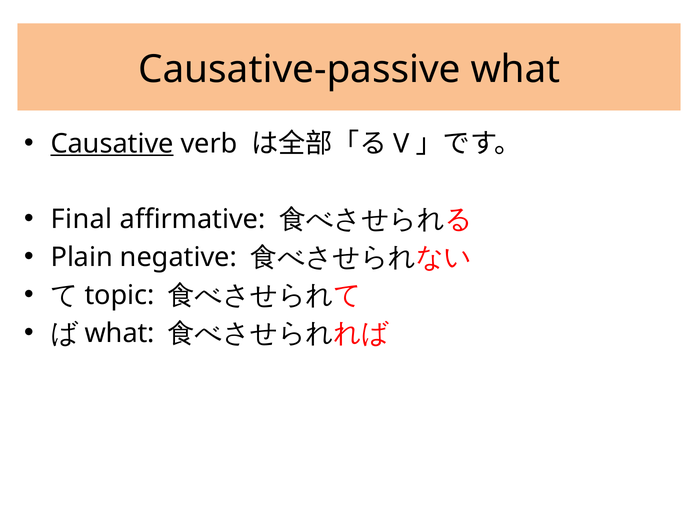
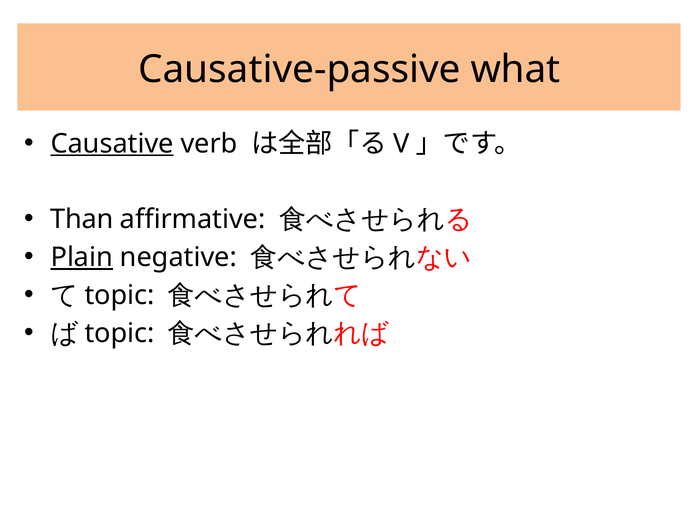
Final: Final -> Than (82, 220)
Plain underline: none -> present (82, 258)
what: what -> topic (120, 334)
